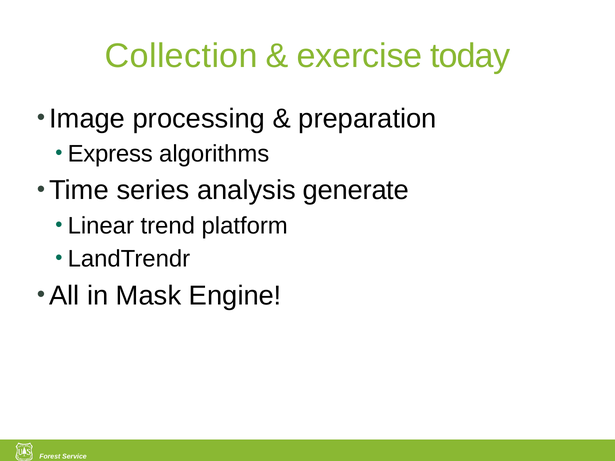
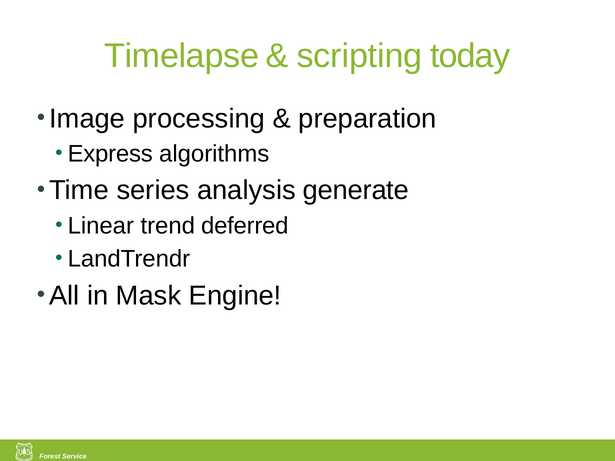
Collection: Collection -> Timelapse (182, 56)
exercise: exercise -> scripting (359, 56)
platform: platform -> deferred (245, 226)
